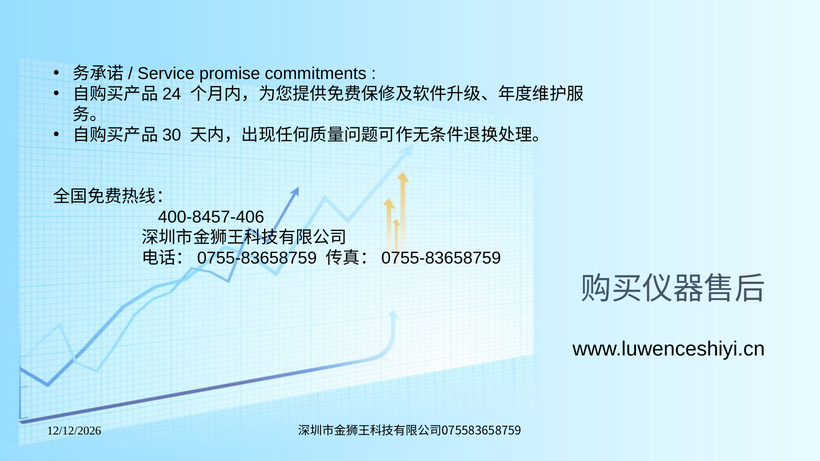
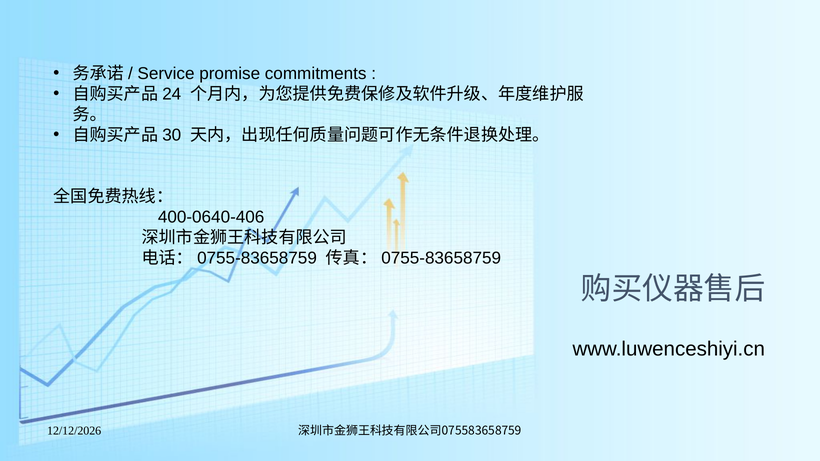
400-8457-406: 400-8457-406 -> 400-0640-406 (211, 217)
